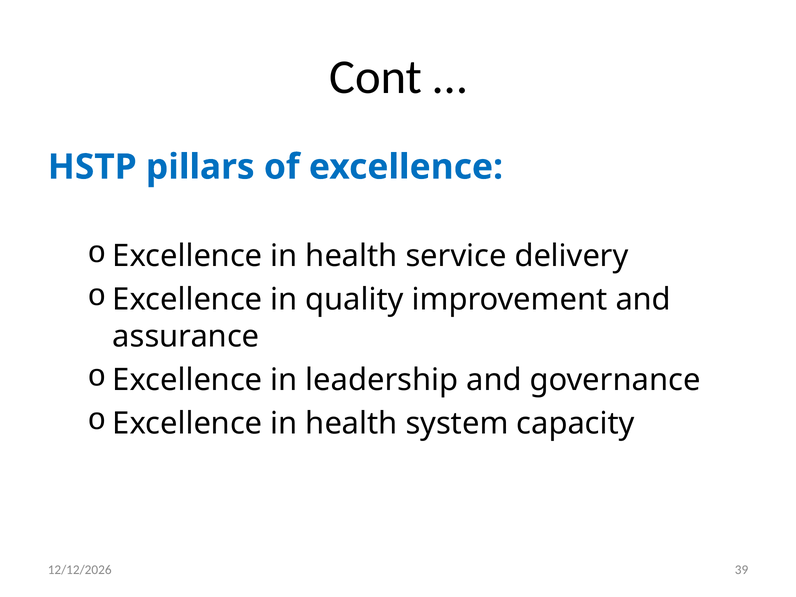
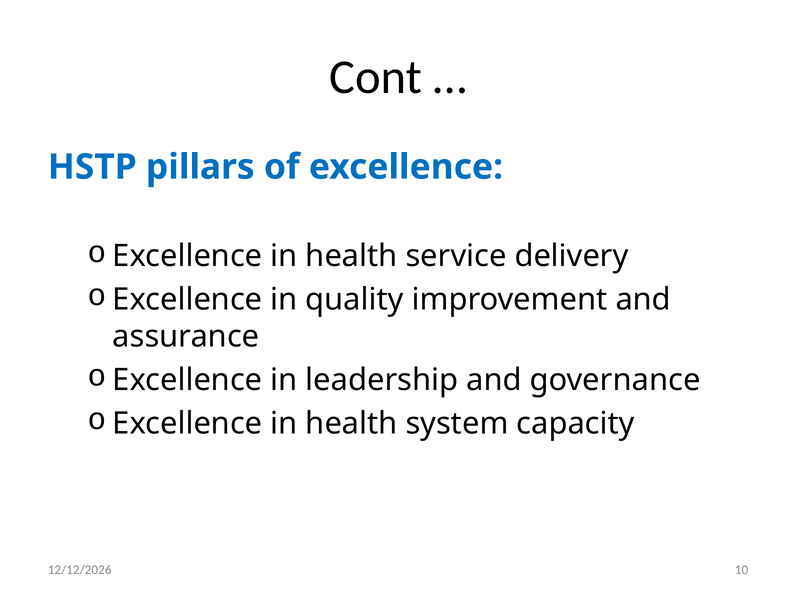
39: 39 -> 10 (742, 570)
